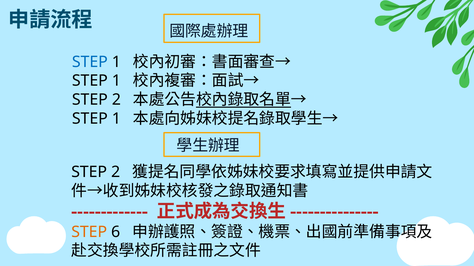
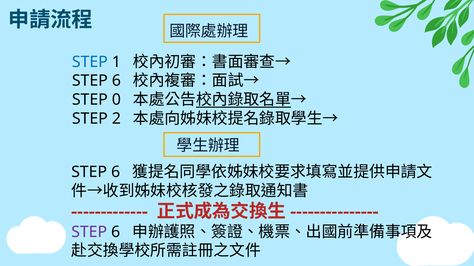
1: 1 -> 6 (116, 81)
2: 2 -> 0 (116, 100)
1: 1 -> 2 (116, 119)
2: 2 -> 6 (116, 172)
STEP colour: orange -> purple (89, 232)
